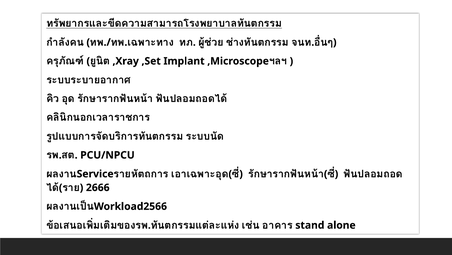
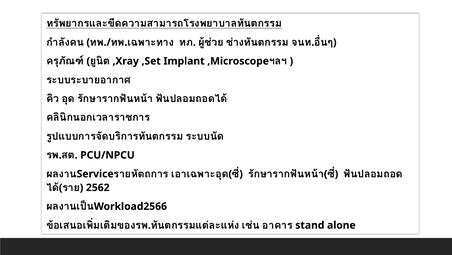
2666: 2666 -> 2562 (98, 187)
